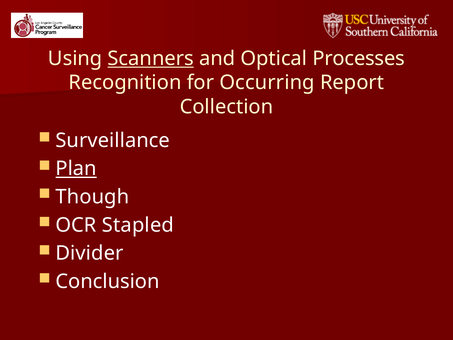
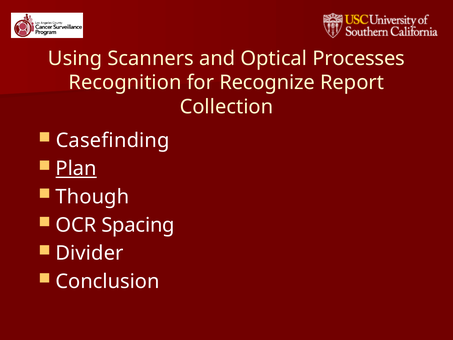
Scanners underline: present -> none (151, 58)
Occurring: Occurring -> Recognize (267, 83)
Surveillance: Surveillance -> Casefinding (113, 140)
Stapled: Stapled -> Spacing (138, 225)
